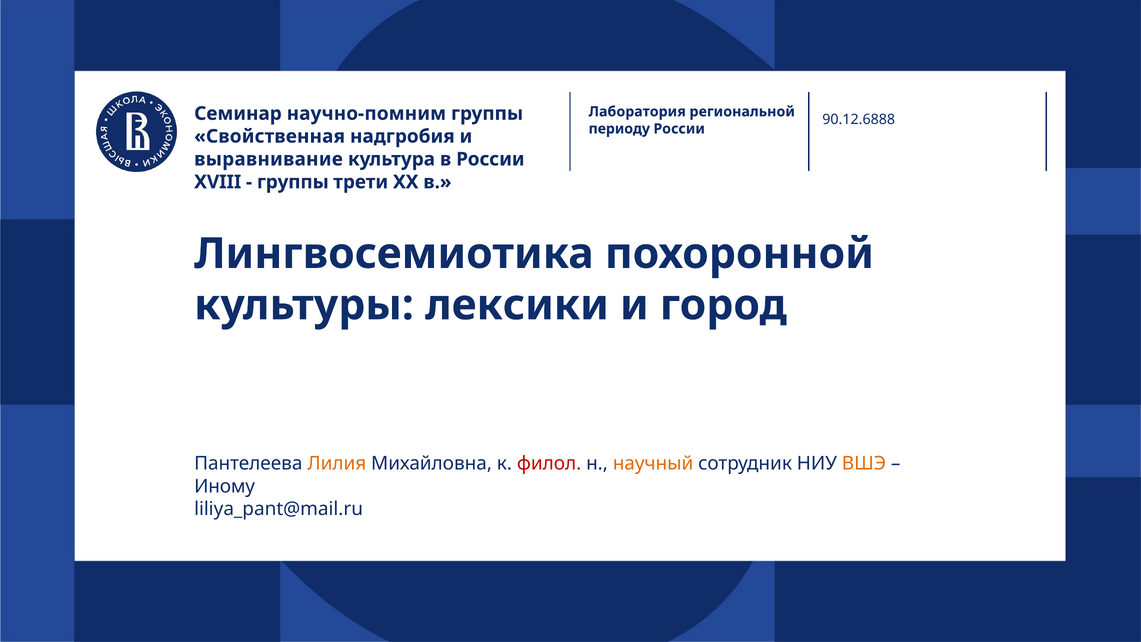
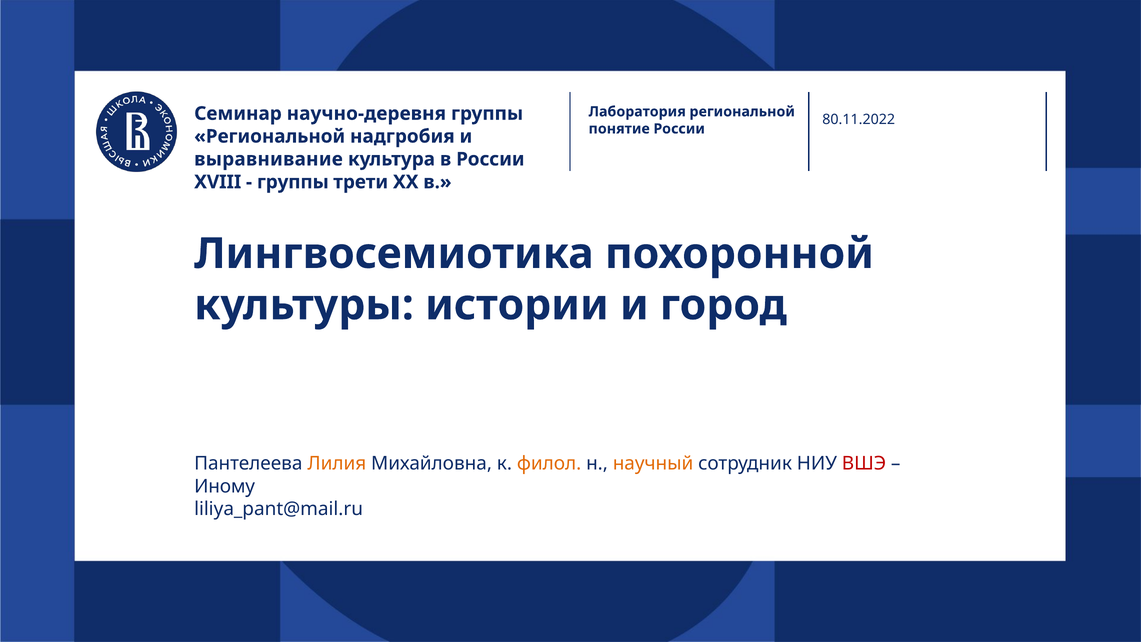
научно-помним: научно-помним -> научно-деревня (366, 114)
90.12.6888: 90.12.6888 -> 80.11.2022 (859, 119)
периоду: периоду -> понятие (619, 129)
Свойственная: Свойственная -> Региональной (270, 136)
лексики: лексики -> истории (517, 305)
филол colour: red -> orange (549, 463)
ВШЭ colour: orange -> red (864, 463)
